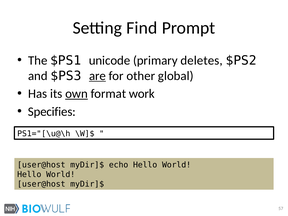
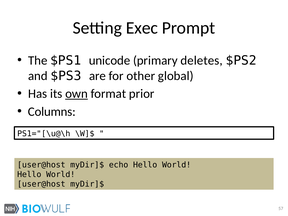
Find: Find -> Exec (142, 28)
are underline: present -> none (98, 76)
work: work -> prior (142, 94)
Specifies: Specifies -> Columns (52, 112)
